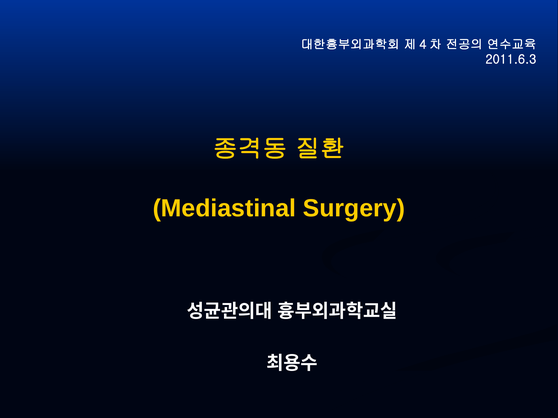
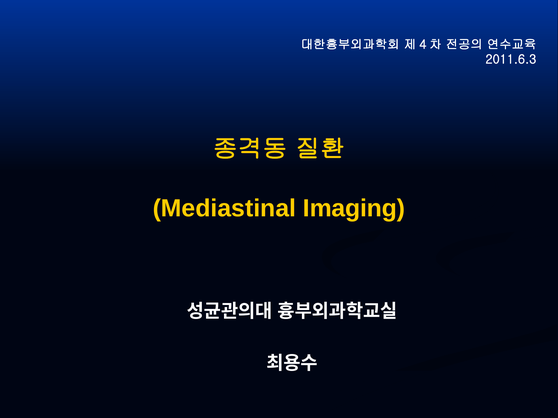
Surgery: Surgery -> Imaging (354, 209)
